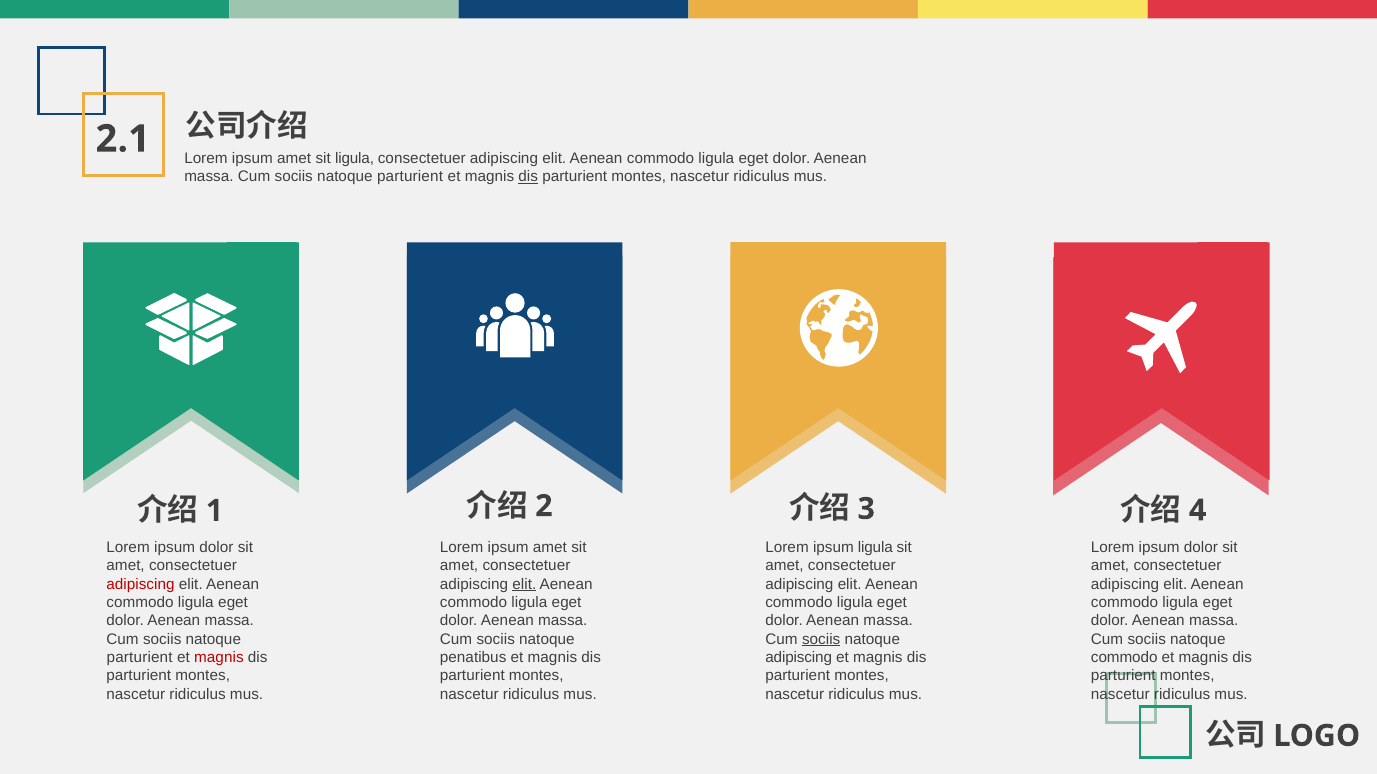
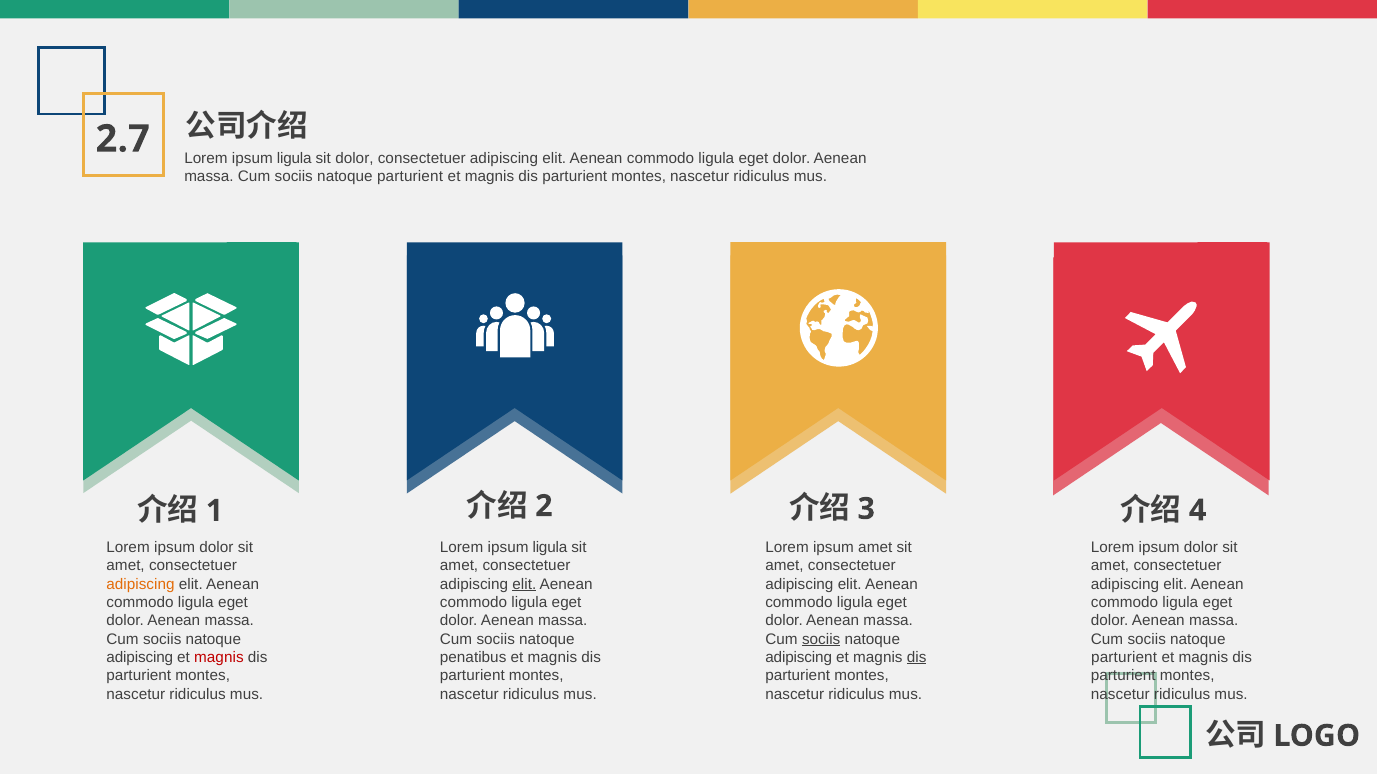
2.1: 2.1 -> 2.7 (123, 139)
amet: amet -> ligula (294, 158)
sit ligula: ligula -> dolor (354, 158)
dis underline: present -> none (528, 177)
amet: amet -> ligula (550, 548)
ipsum ligula: ligula -> amet (875, 548)
adipiscing colour: red -> orange (141, 585)
parturient: parturient -> adipiscing (140, 658)
dis underline: none -> present (917, 658)
commodo: commodo -> parturient (1124, 658)
